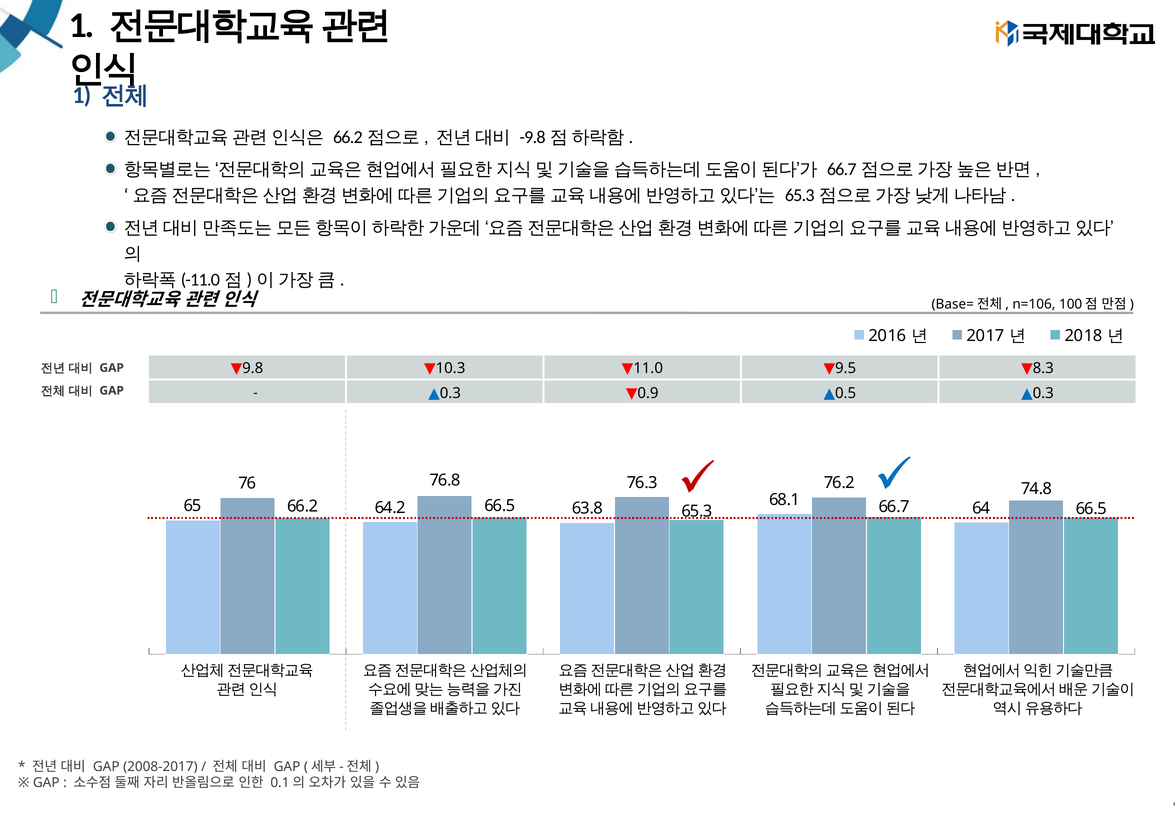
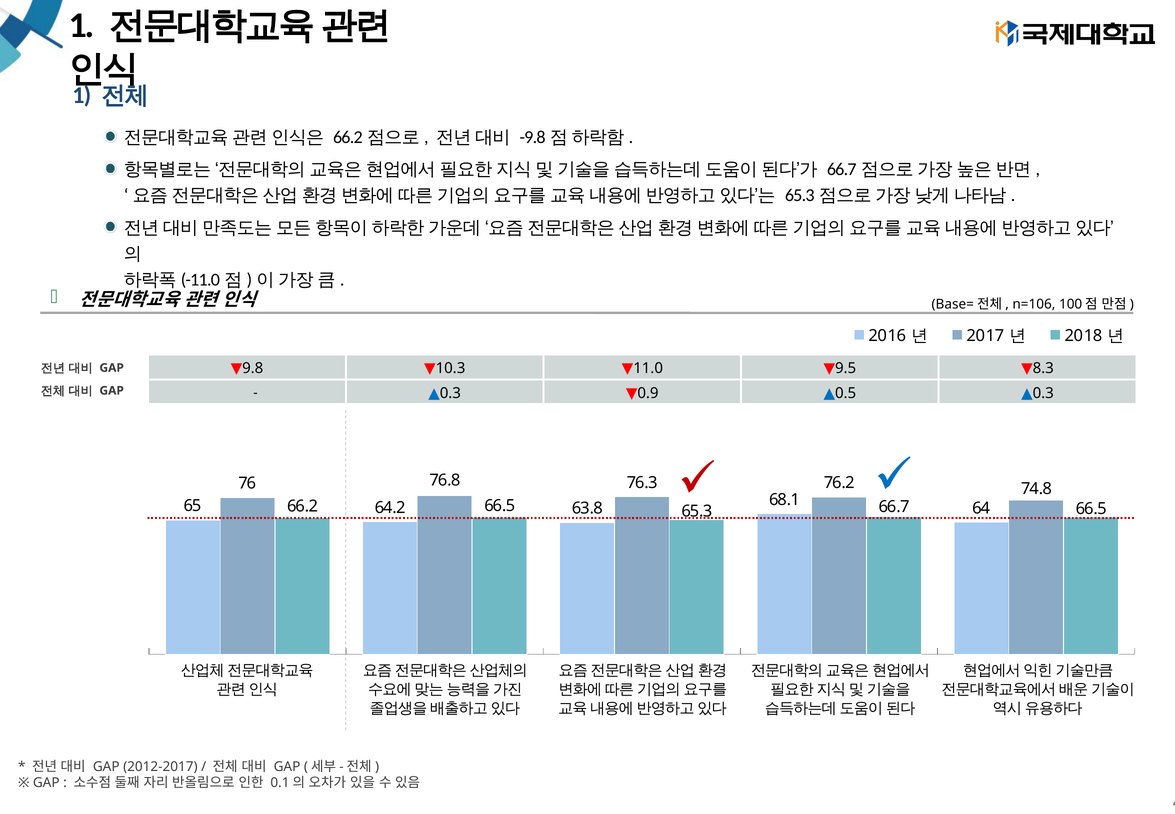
2008-2017: 2008-2017 -> 2012-2017 (160, 766)
